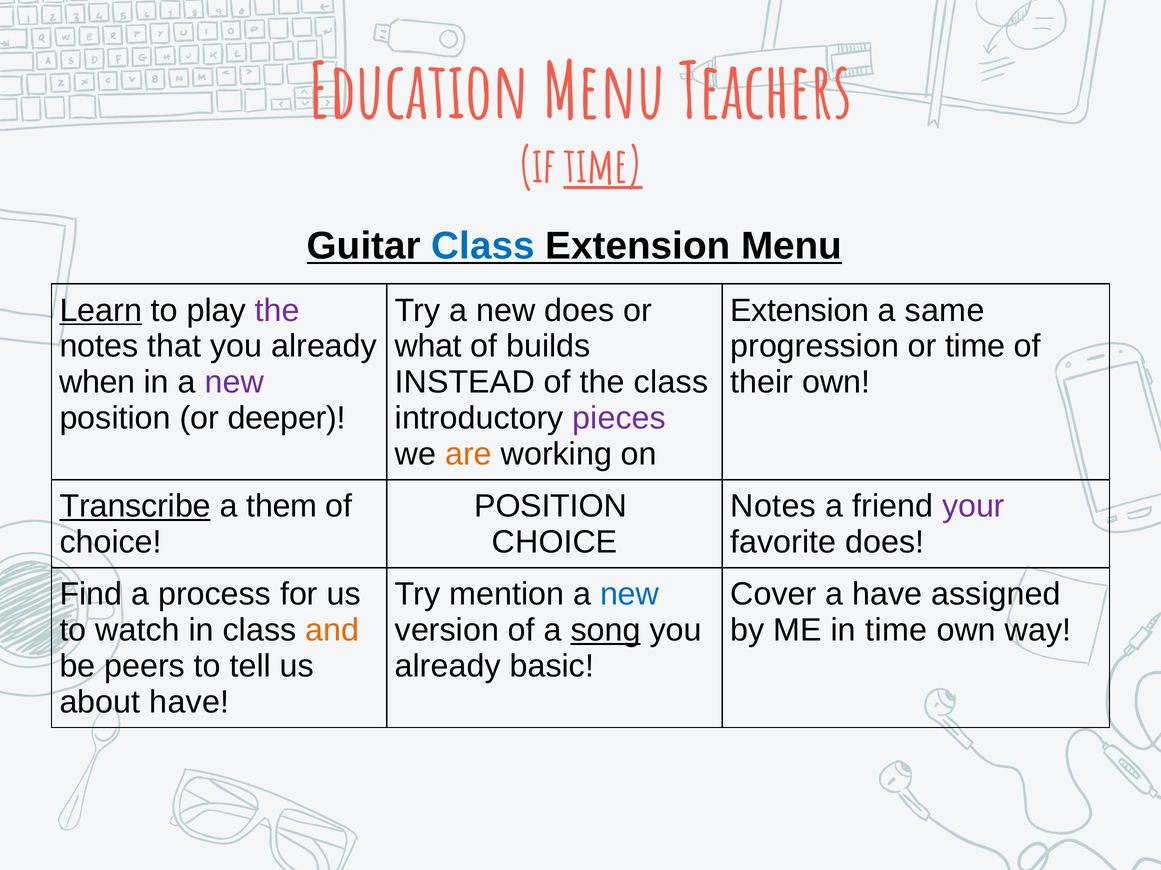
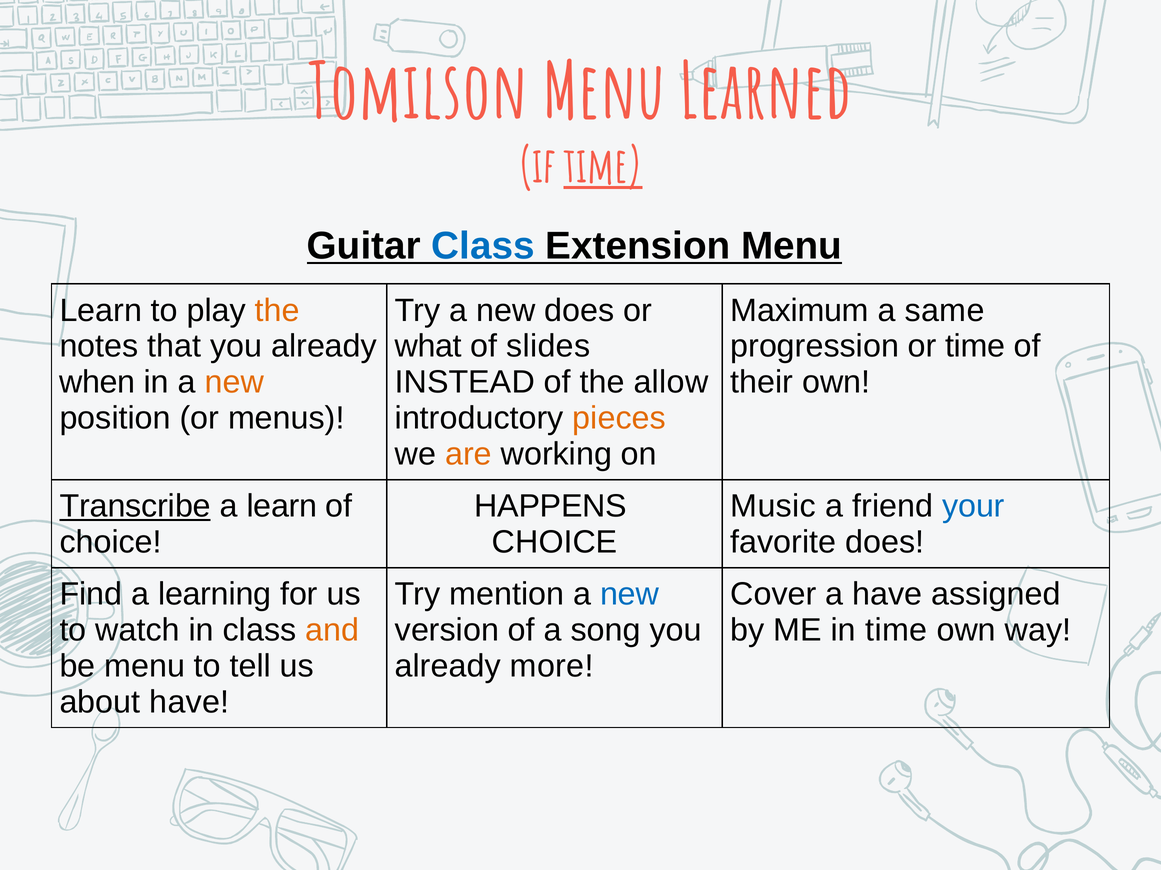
Education: Education -> Tomilson (419, 93)
Teachers: Teachers -> Learned (766, 93)
Learn underline: present -> none (101, 311)
the colour: purple -> orange (277, 311)
Extension: Extension -> Maximum (800, 311)
builds: builds -> slides (548, 347)
new colour: purple -> orange (234, 383)
the class: class -> allow (671, 383)
deeper: deeper -> menus (286, 419)
pieces colour: purple -> orange (619, 419)
a them: them -> learn (282, 507)
POSITION: POSITION -> HAPPENS (551, 507)
Notes: Notes -> Music (773, 507)
your colour: purple -> blue (973, 507)
process: process -> learning (215, 595)
song underline: present -> none (606, 631)
be peers: peers -> menu (145, 667)
basic: basic -> more (552, 667)
